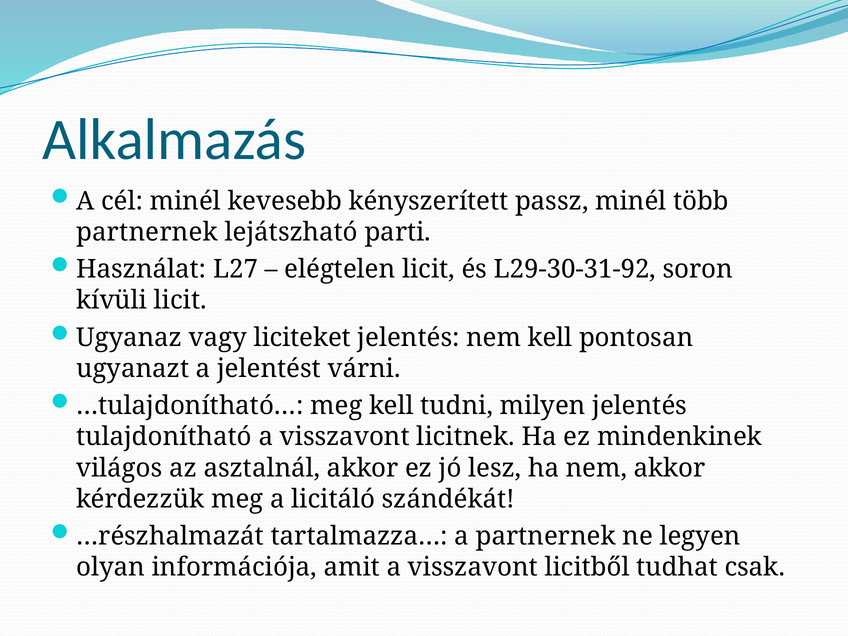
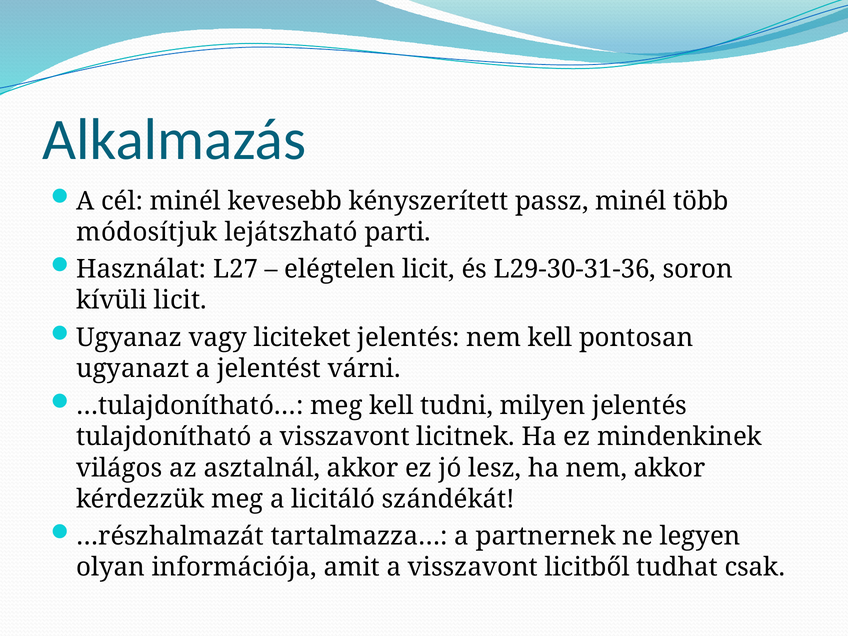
partnernek: partnernek -> módosítjuk (147, 232)
L29-30-31-92: L29-30-31-92 -> L29-30-31-36 (575, 269)
